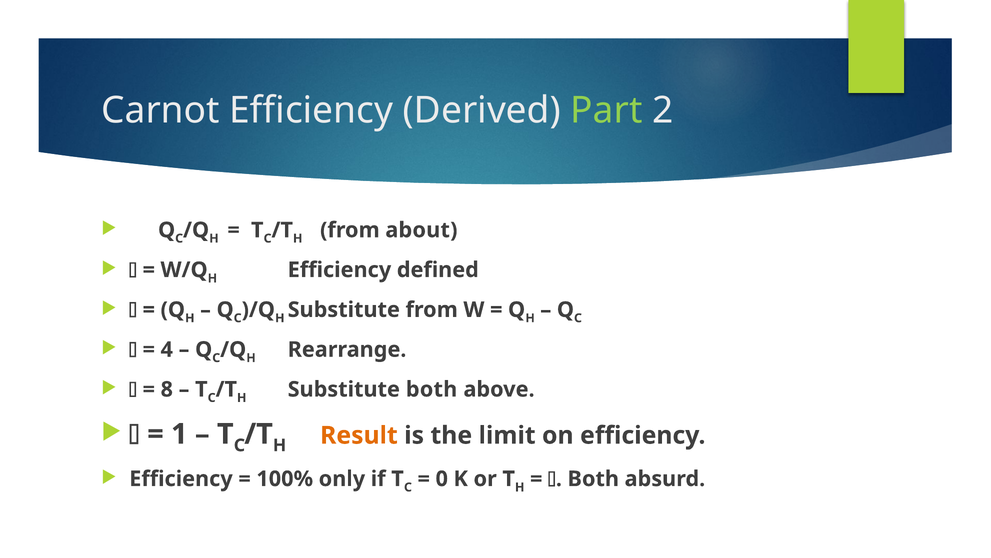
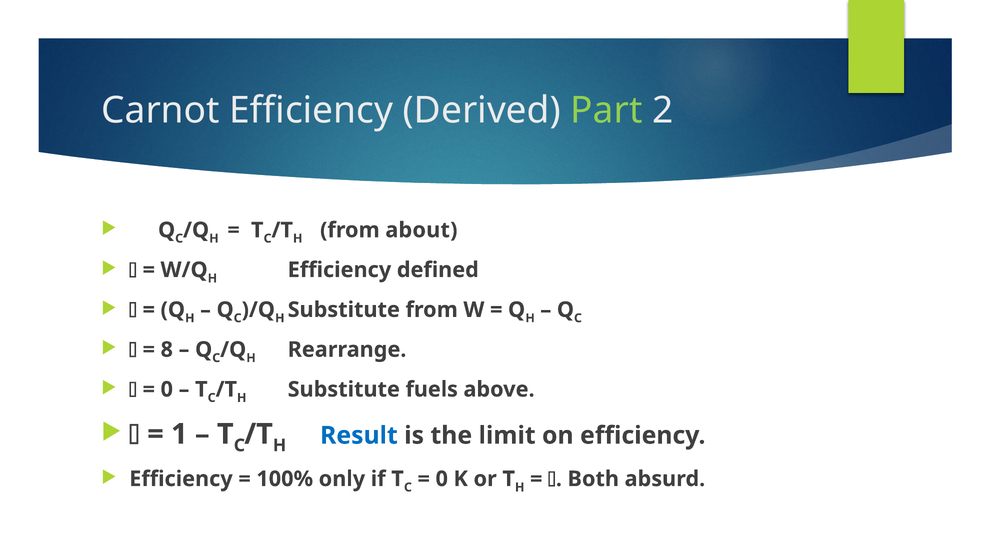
4: 4 -> 8 (167, 349)
8: 8 -> 0 (167, 389)
Substitute both: both -> fuels (432, 389)
Result colour: orange -> blue (359, 435)
